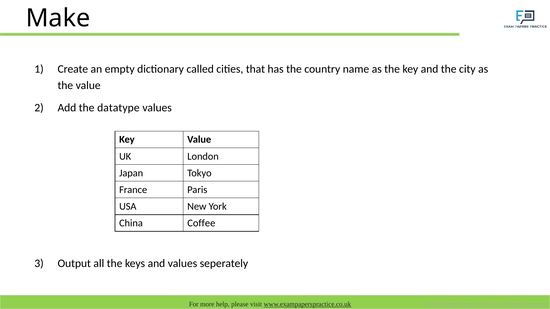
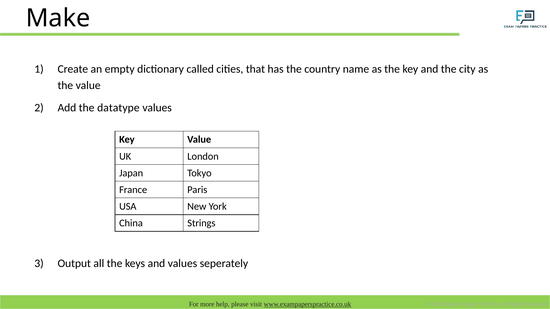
Coffee: Coffee -> Strings (201, 223)
